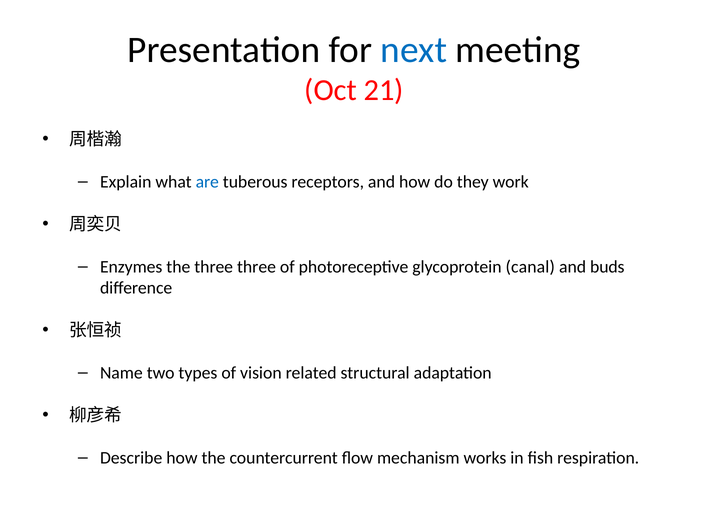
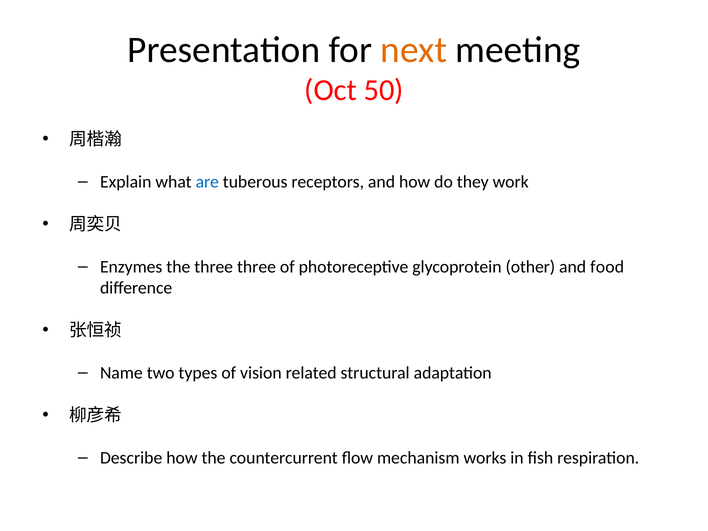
next colour: blue -> orange (414, 50)
21: 21 -> 50 (384, 90)
canal: canal -> other (530, 267)
buds: buds -> food (607, 267)
